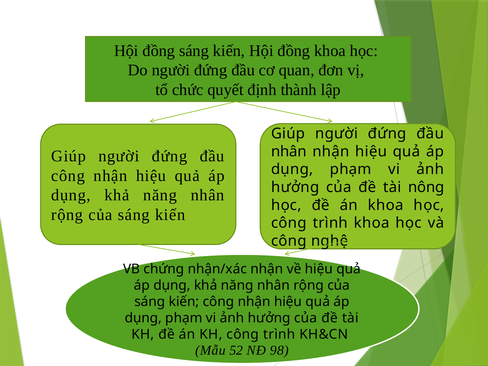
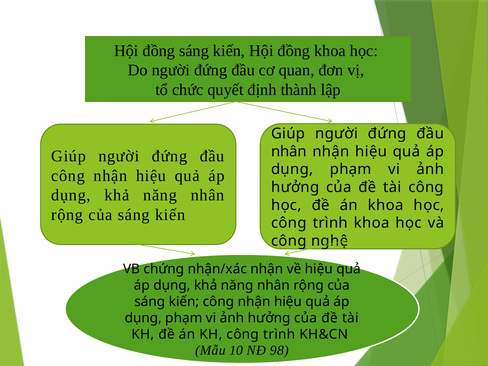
tài nông: nông -> công (426, 187)
52: 52 -> 10 (236, 351)
